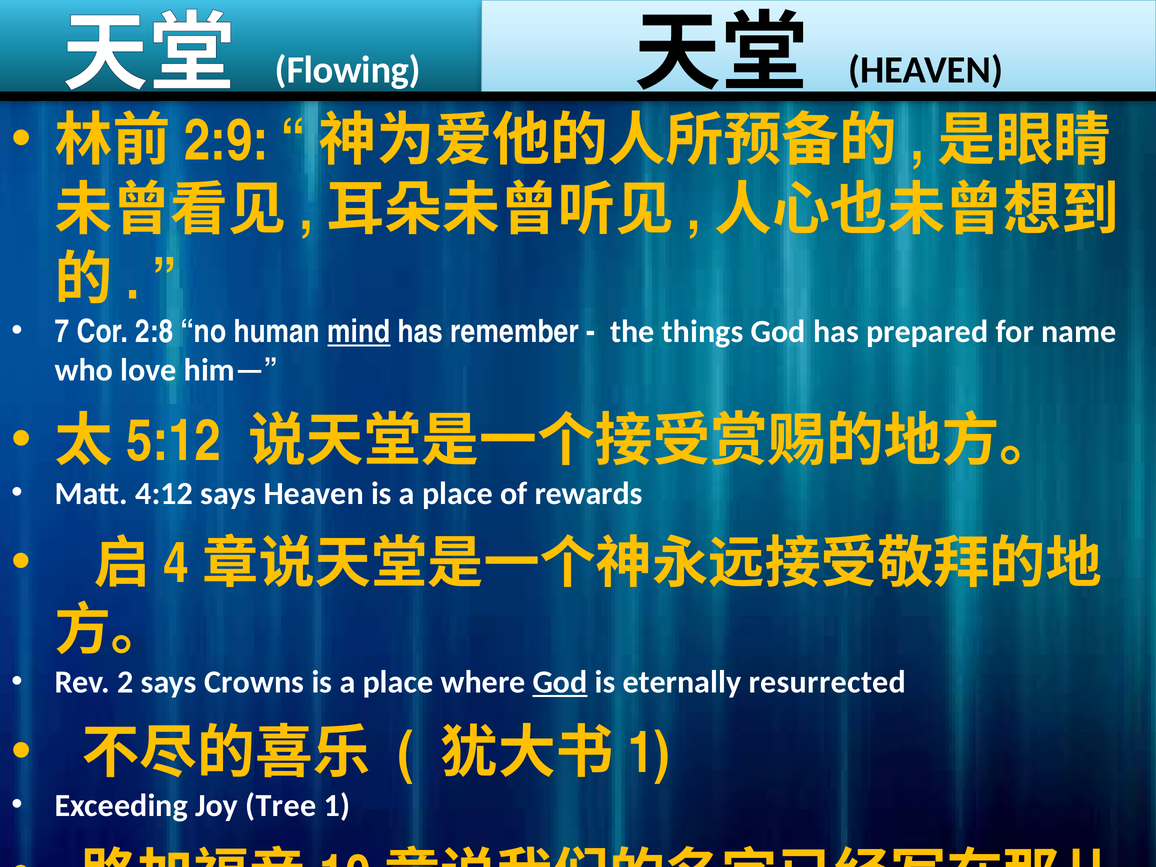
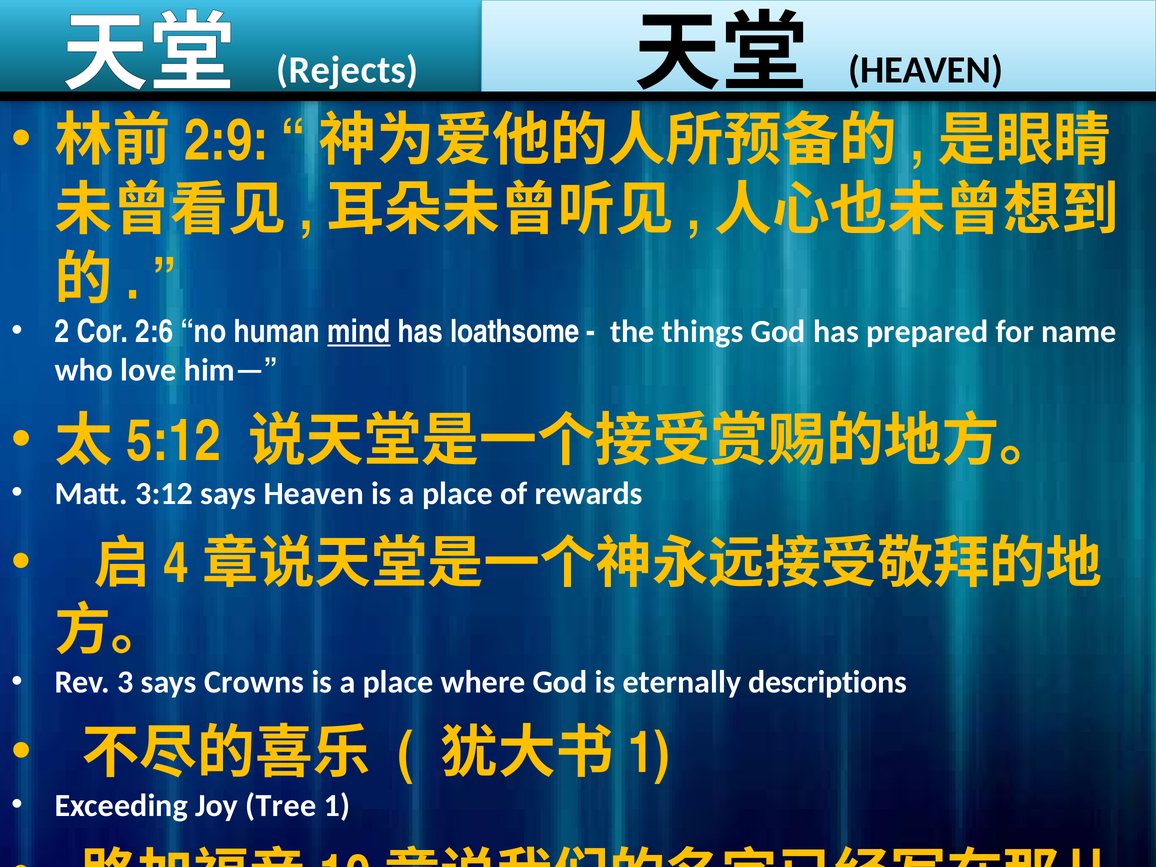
Flowing: Flowing -> Rejects (347, 70)
7: 7 -> 2 (62, 332)
2:8: 2:8 -> 2:6 (154, 332)
remember: remember -> loathsome (515, 332)
4:12: 4:12 -> 3:12 (164, 493)
2: 2 -> 3 (125, 682)
God underline: present -> none (560, 682)
resurrected: resurrected -> descriptions (828, 682)
